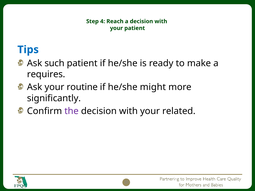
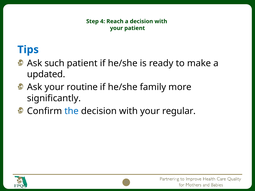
requires: requires -> updated (46, 74)
might: might -> family (153, 87)
the colour: purple -> blue (72, 111)
related: related -> regular (179, 111)
